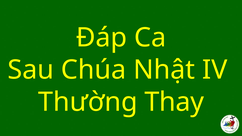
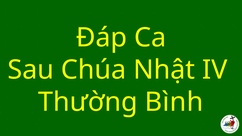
Thay: Thay -> Bình (174, 102)
